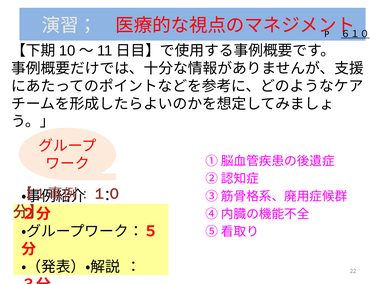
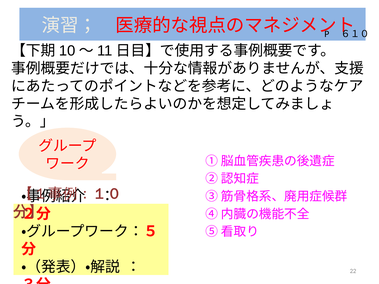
６１０ underline: present -> none (355, 34)
